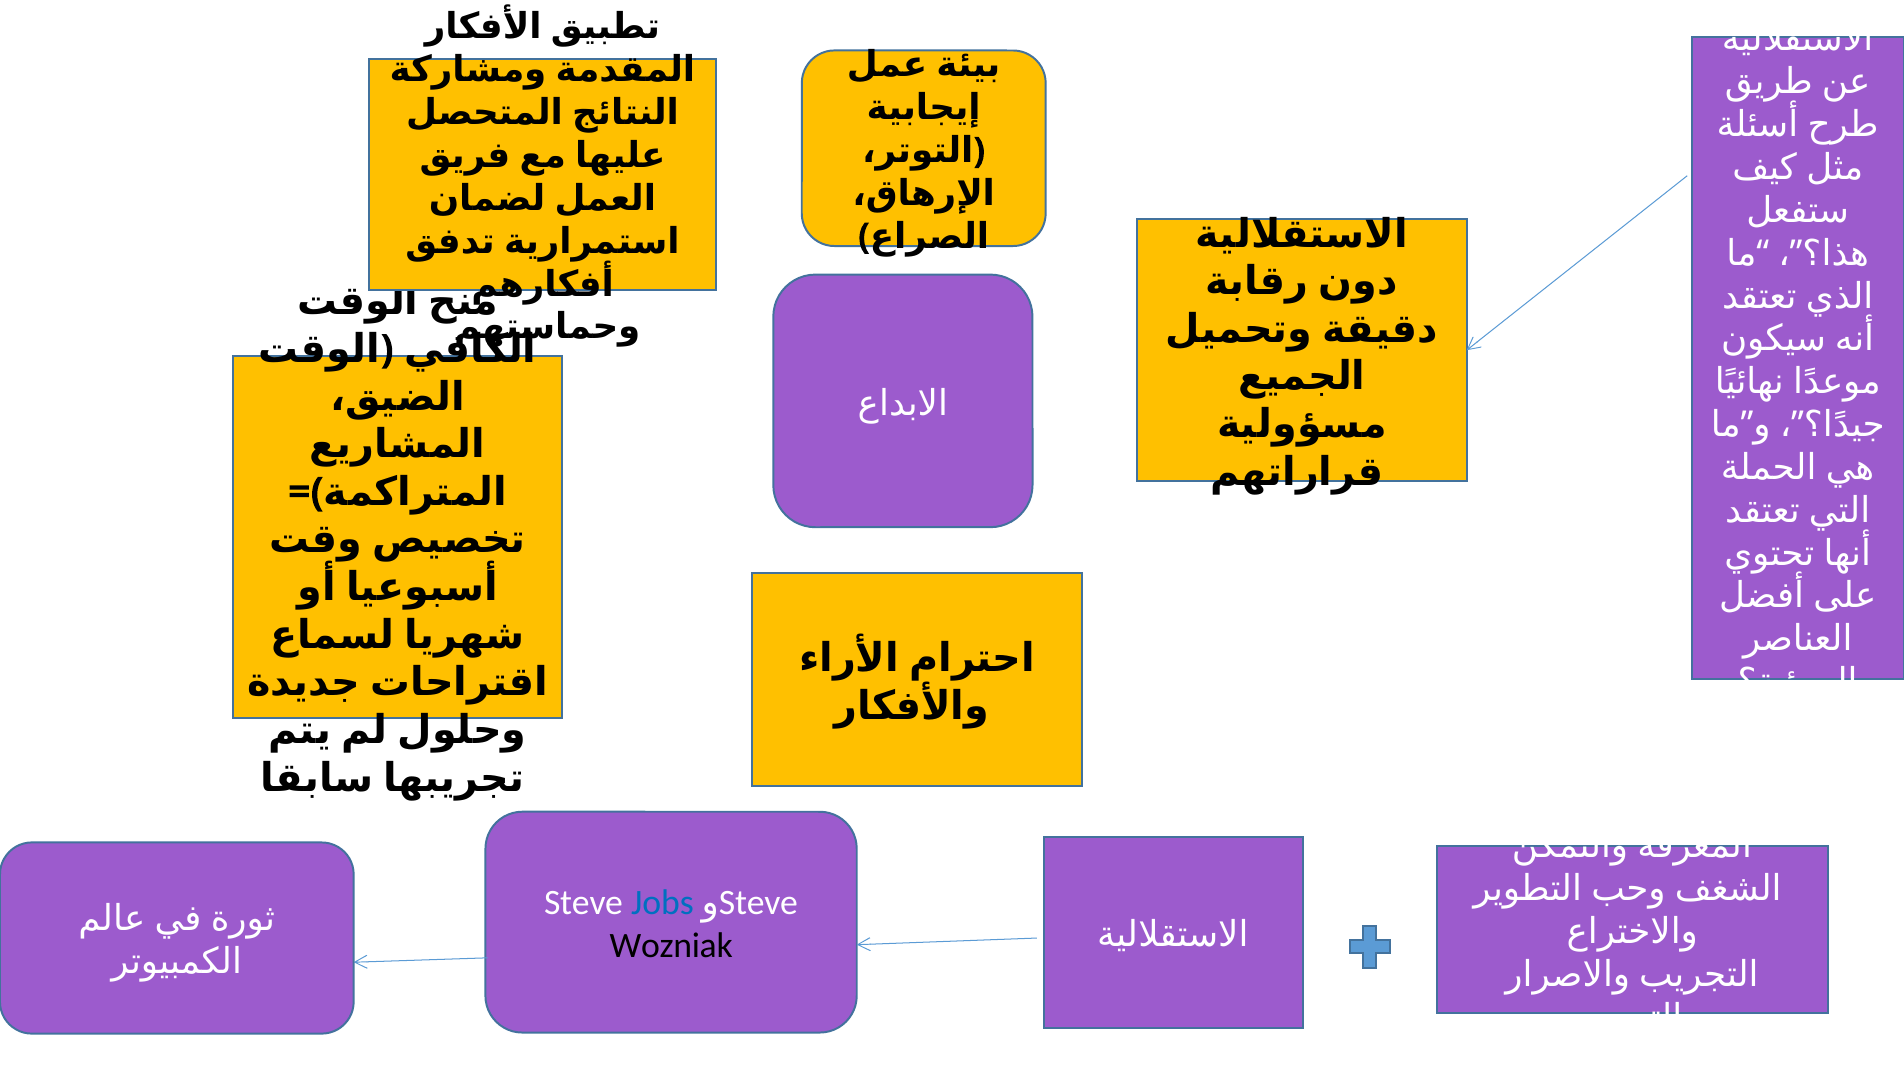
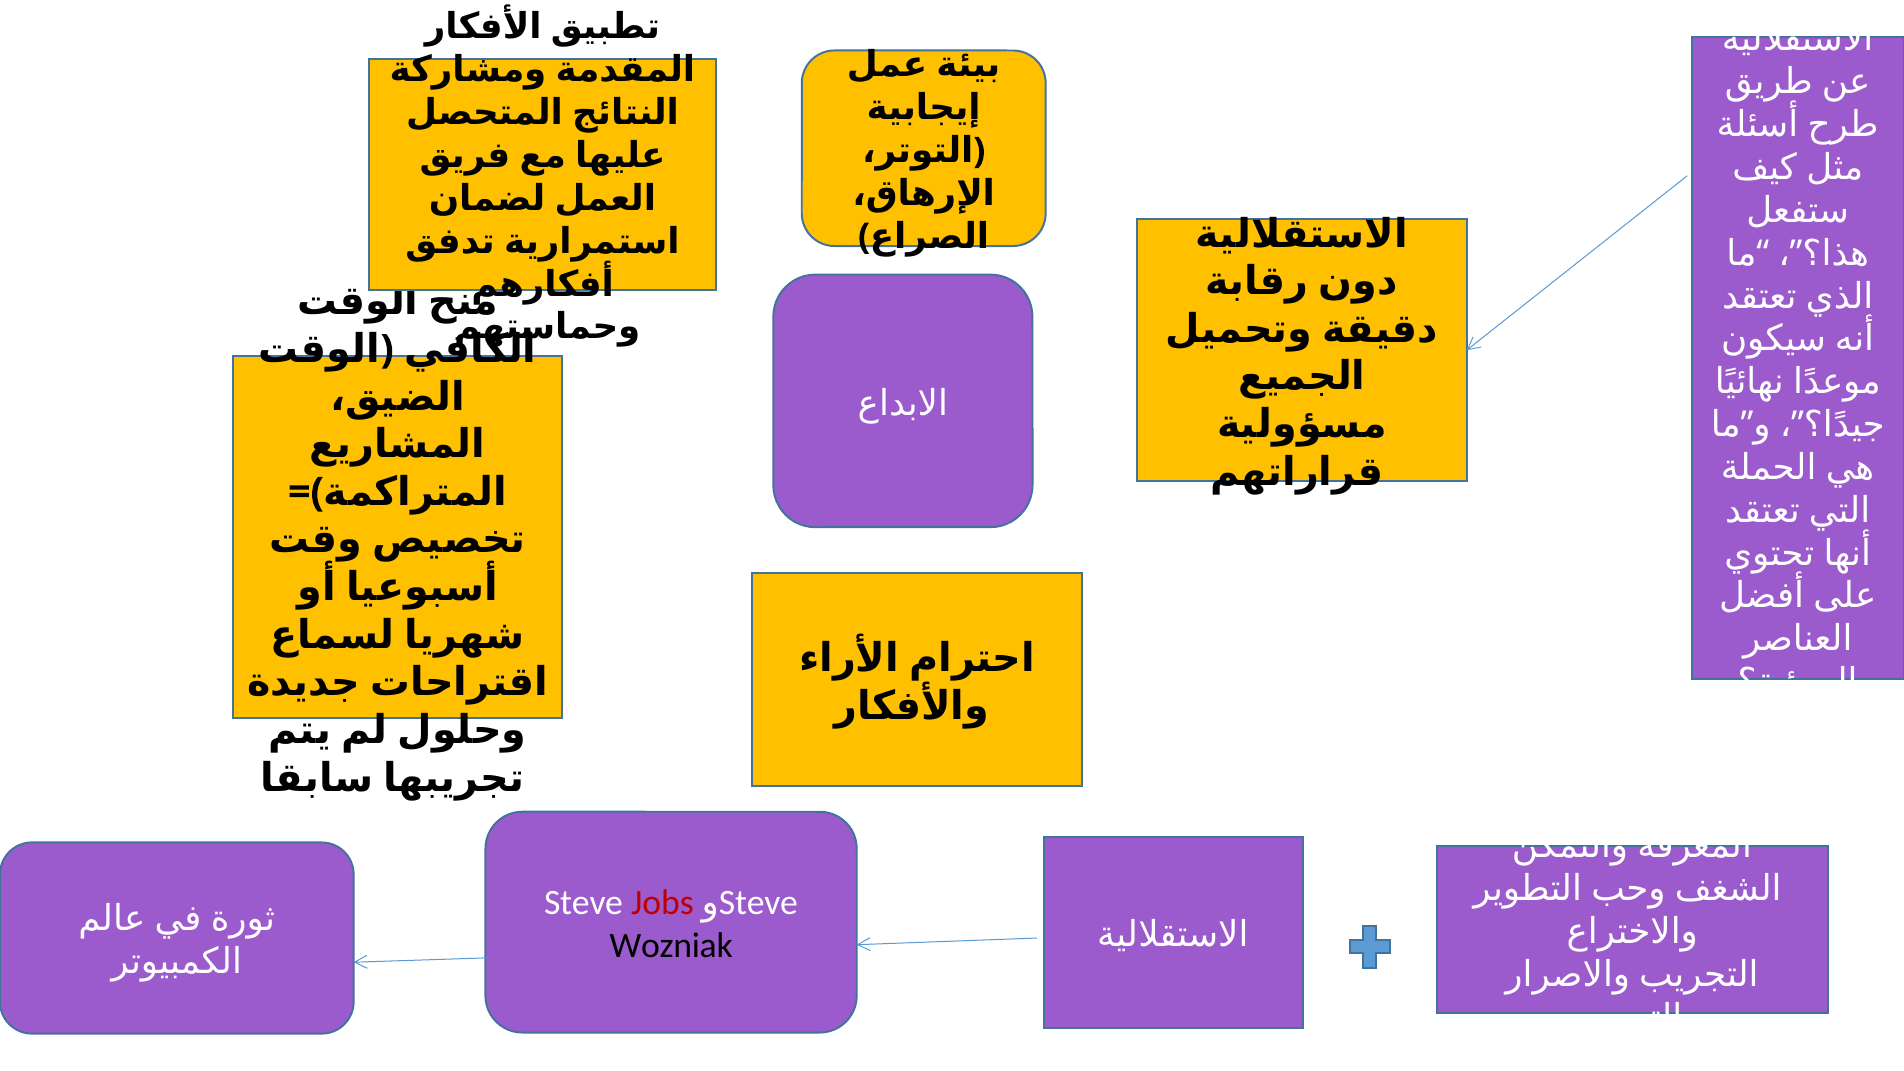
Jobs colour: blue -> red (662, 903)
